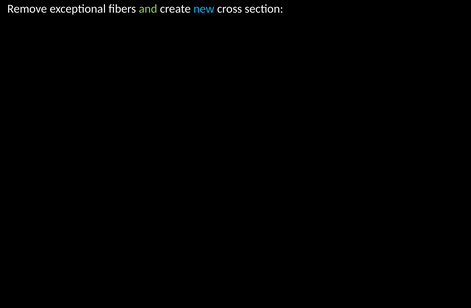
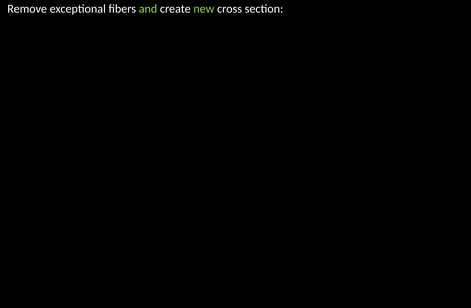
new colour: light blue -> light green (204, 9)
